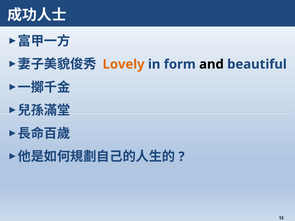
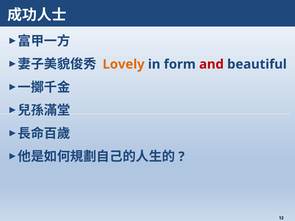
and colour: black -> red (211, 64)
